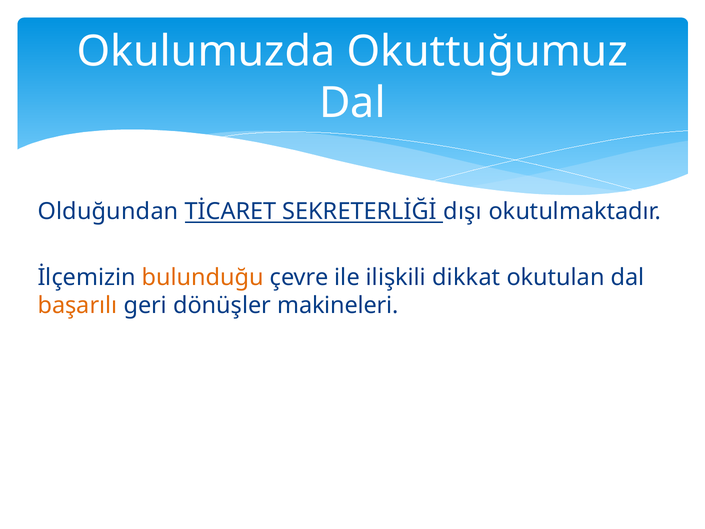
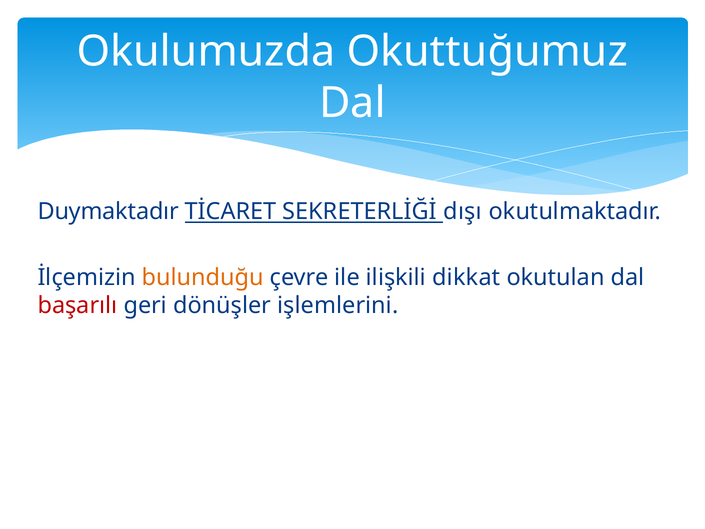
Olduğundan: Olduğundan -> Duymaktadır (108, 211)
başarılı colour: orange -> red (78, 305)
makineleri: makineleri -> işlemlerini (338, 305)
